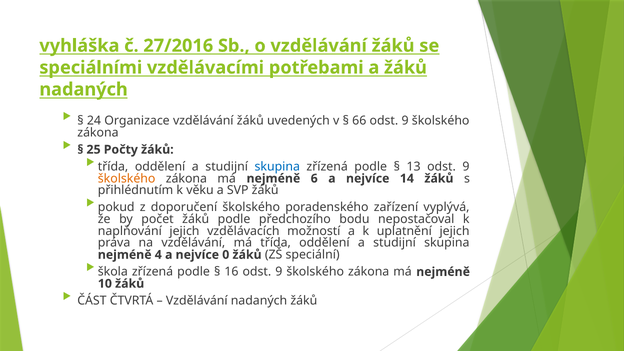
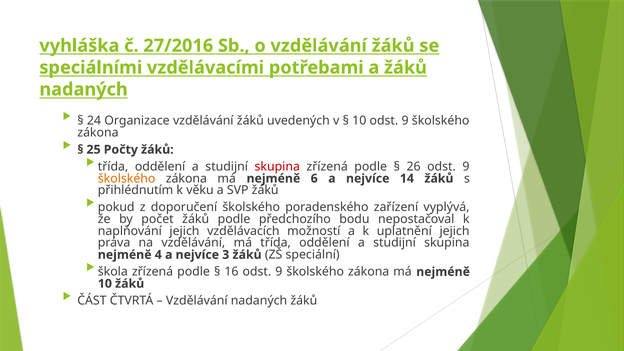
66: 66 -> 10 (359, 121)
skupina colour: blue -> red (277, 167)
13: 13 -> 26 (414, 167)
0: 0 -> 3 (226, 255)
